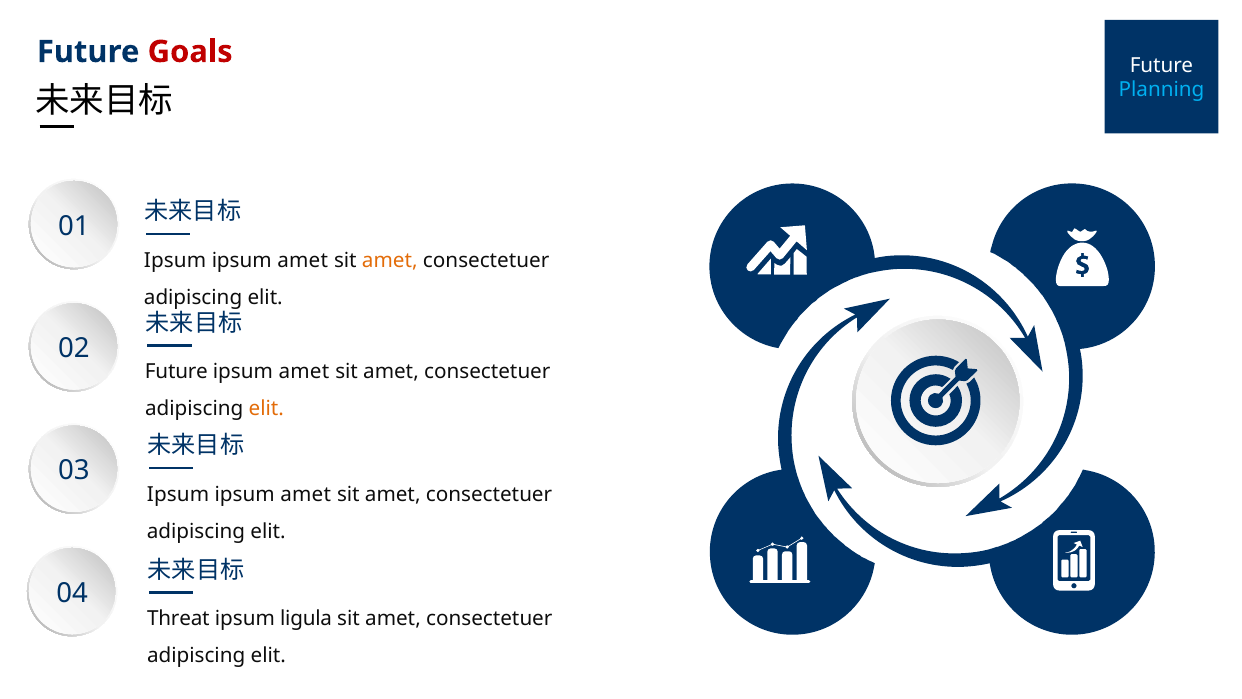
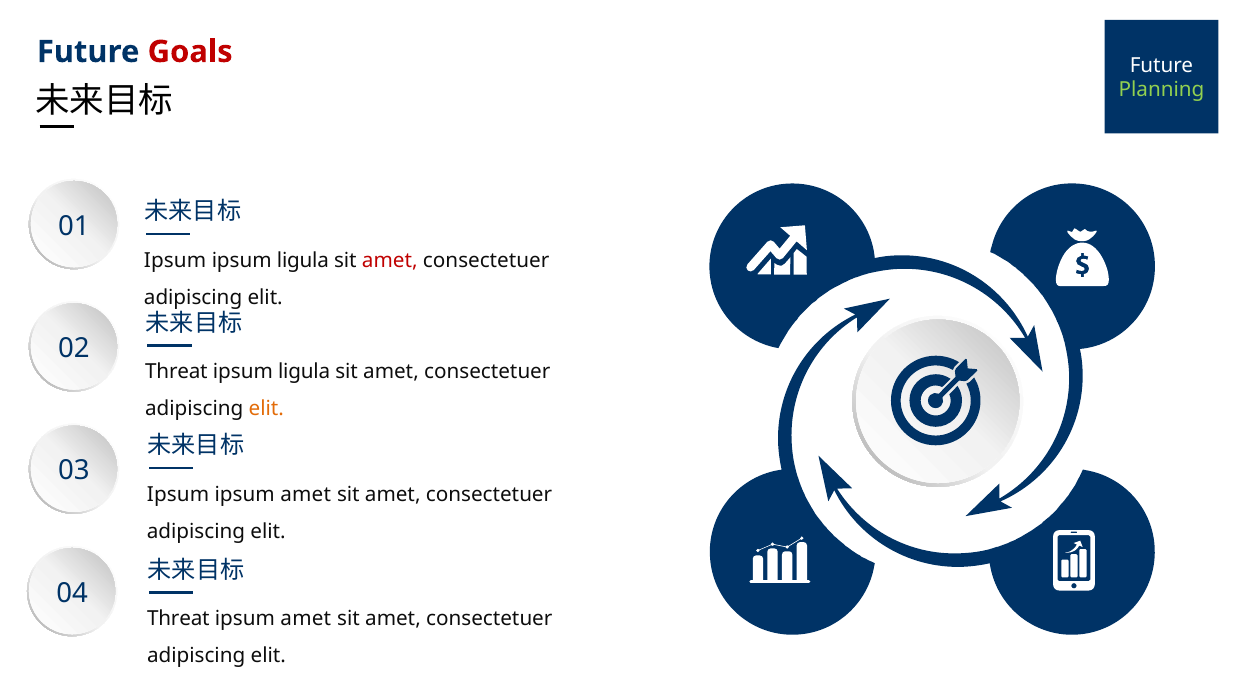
Planning colour: light blue -> light green (1161, 90)
amet: amet -> ligula (303, 260)
amet colour: orange -> red (390, 260)
Future: Future -> Threat (176, 372)
amet: amet -> ligula (304, 372)
ligula: ligula -> amet (306, 618)
